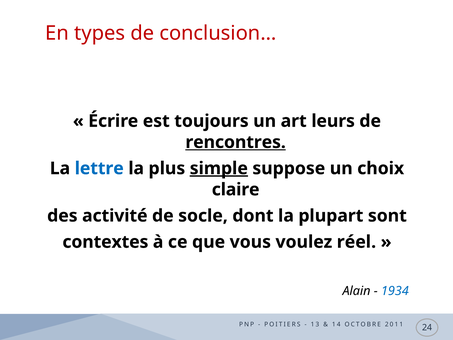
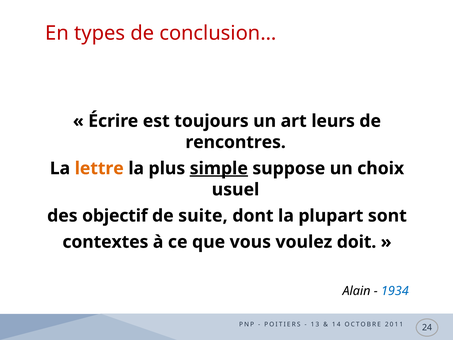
rencontres underline: present -> none (236, 142)
lettre colour: blue -> orange (99, 168)
claire: claire -> usuel (236, 189)
activité: activité -> objectif (115, 216)
socle: socle -> suite (203, 216)
réel: réel -> doit (357, 242)
